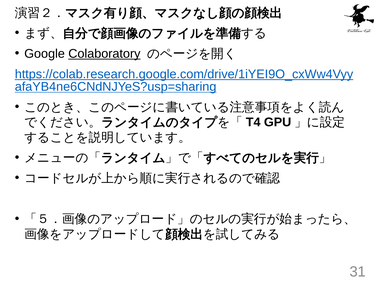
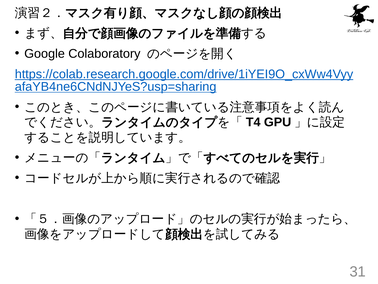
Colaboratory underline: present -> none (104, 54)
